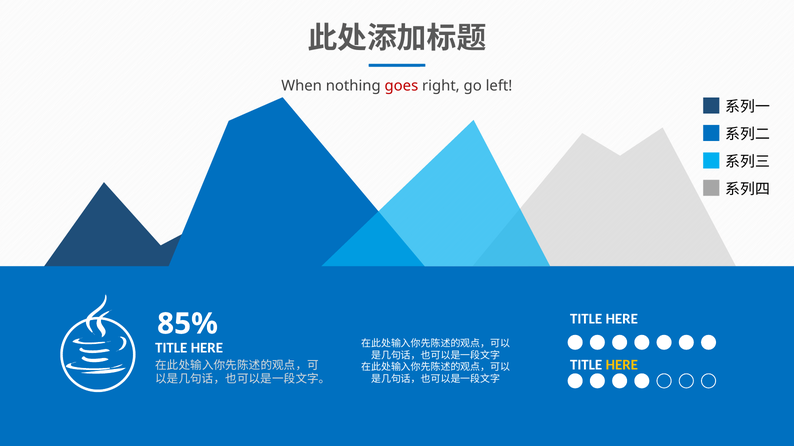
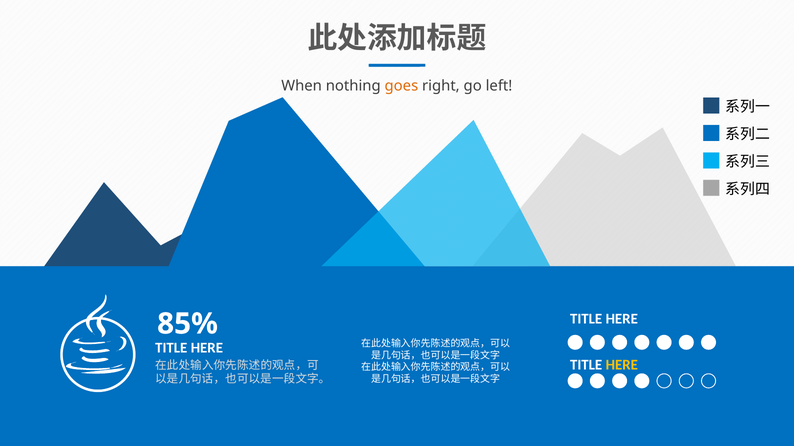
goes colour: red -> orange (401, 86)
